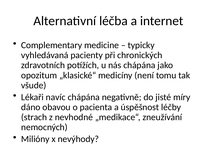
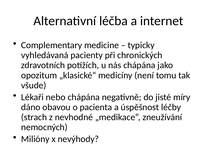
navíc: navíc -> nebo (56, 98)
